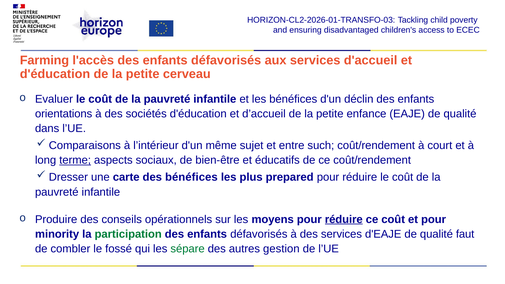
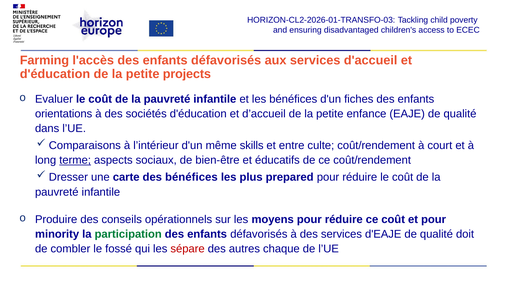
cerveau: cerveau -> projects (187, 74)
déclin: déclin -> fiches (359, 99)
sujet: sujet -> skills (252, 146)
such: such -> culte (321, 146)
réduire underline: present -> none (344, 219)
faut: faut -> doit (465, 234)
sépare colour: green -> red (188, 249)
gestion: gestion -> chaque (281, 249)
